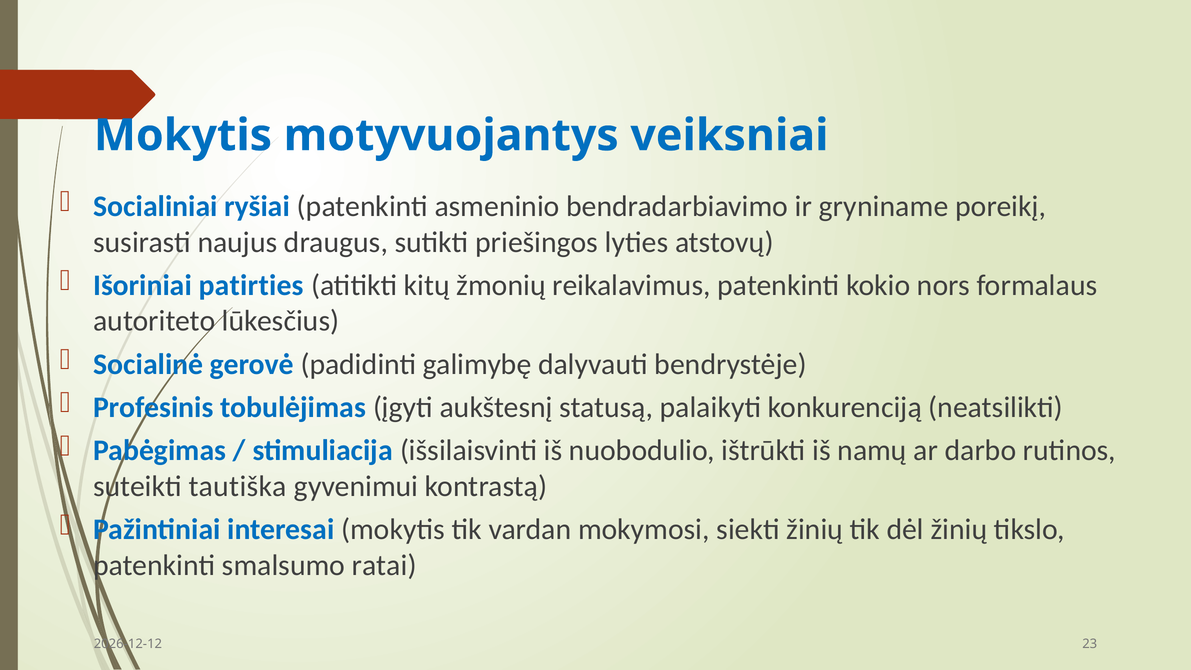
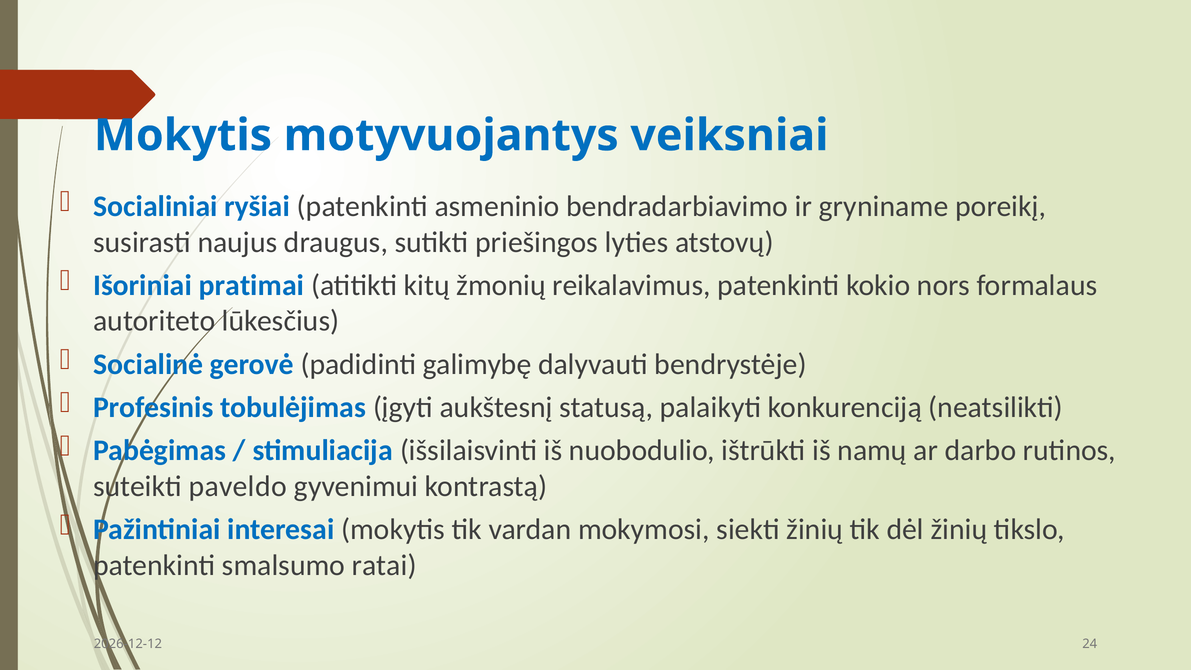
patirties: patirties -> pratimai (251, 285)
tautiška: tautiška -> paveldo (238, 486)
23: 23 -> 24 (1090, 644)
